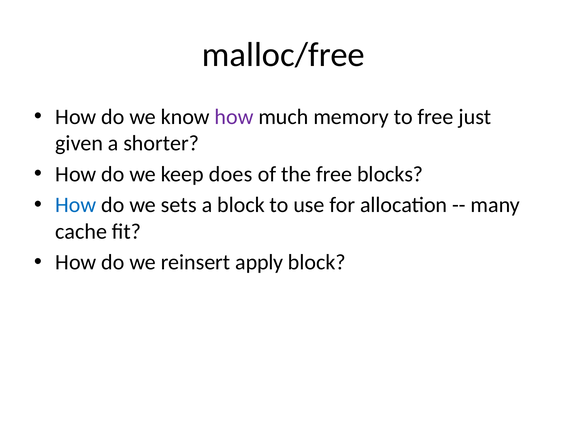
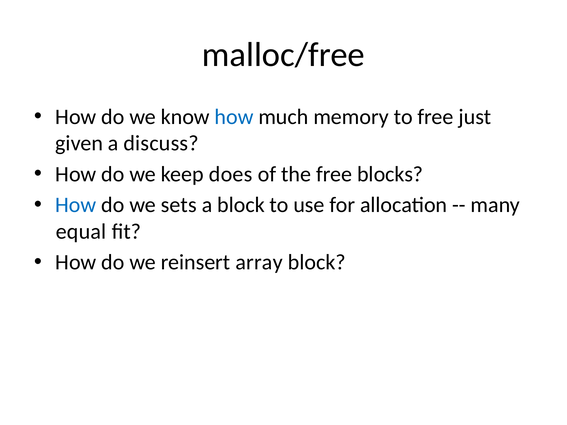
how colour: purple -> blue (234, 117)
shorter: shorter -> discuss (161, 143)
cache: cache -> equal (81, 232)
apply: apply -> array (259, 262)
